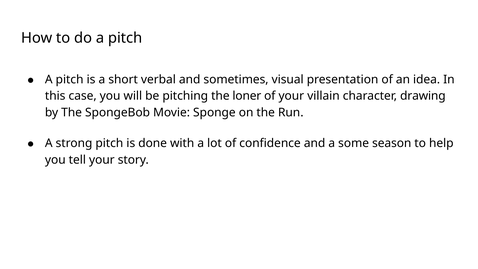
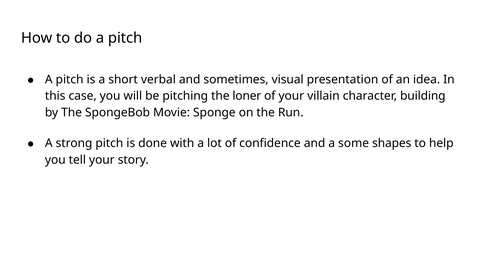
drawing: drawing -> building (423, 96)
season: season -> shapes (392, 143)
